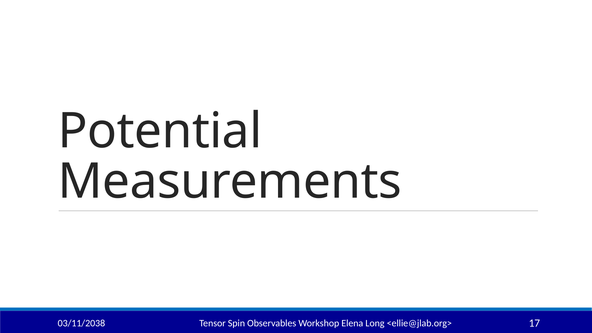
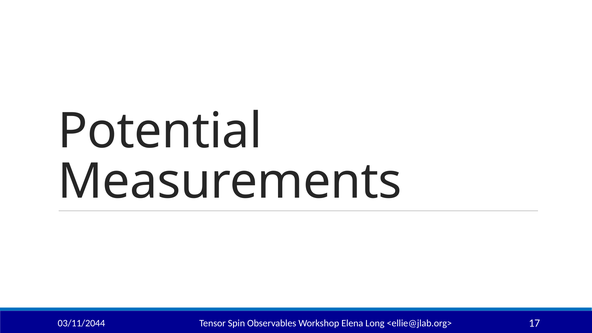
03/11/2038: 03/11/2038 -> 03/11/2044 (81, 323)
